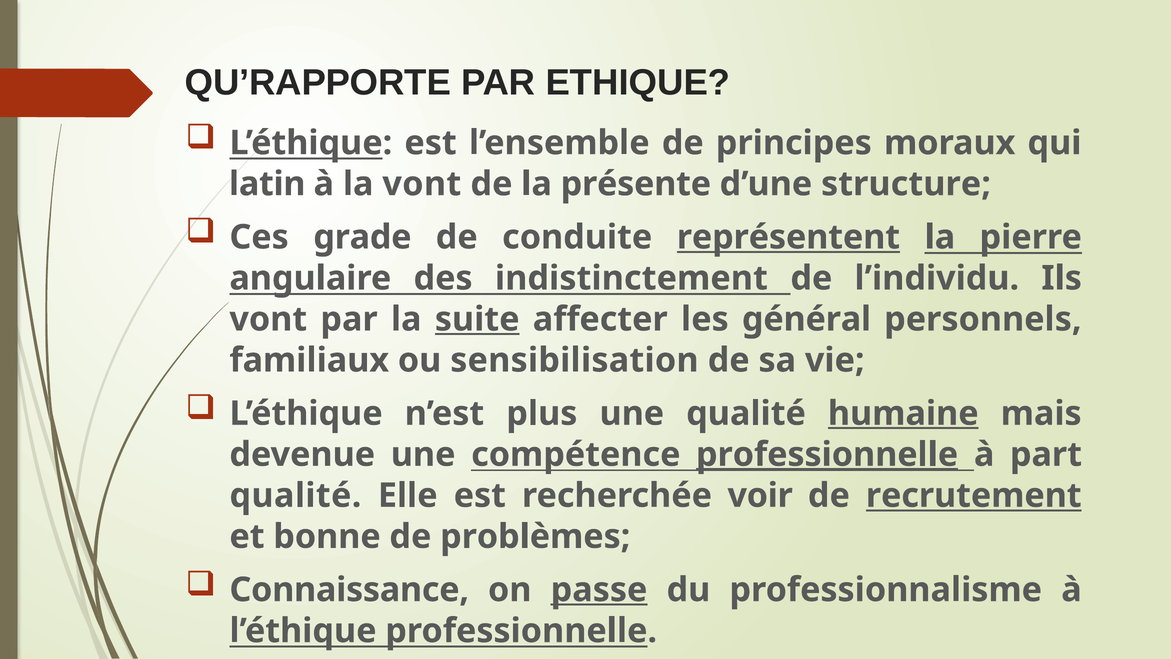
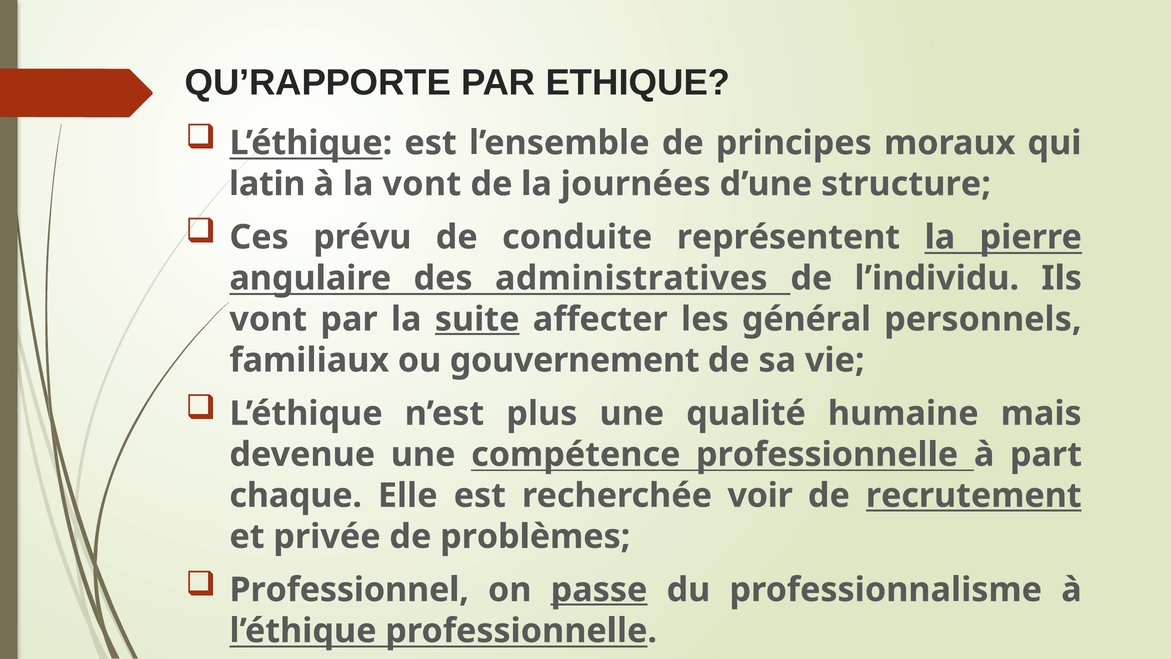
présente: présente -> journées (636, 184)
grade: grade -> prévu (362, 237)
représentent underline: present -> none (788, 237)
indistinctement: indistinctement -> administratives (631, 278)
sensibilisation: sensibilisation -> gouvernement (575, 360)
humaine underline: present -> none (903, 413)
professionnelle underline: present -> none (827, 454)
qualité: qualité -> chaque (296, 495)
bonne: bonne -> privée (327, 536)
Connaissance: Connaissance -> Professionnel (349, 590)
